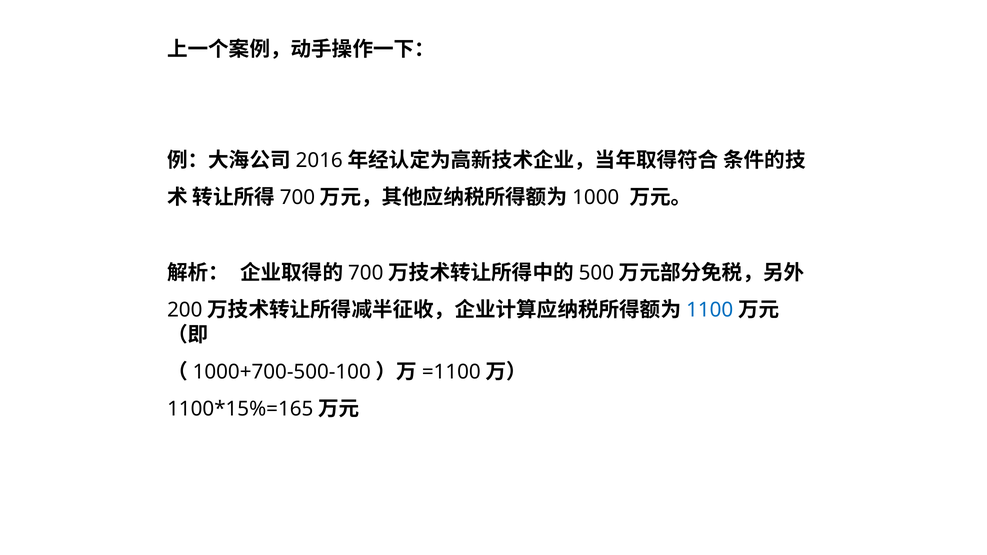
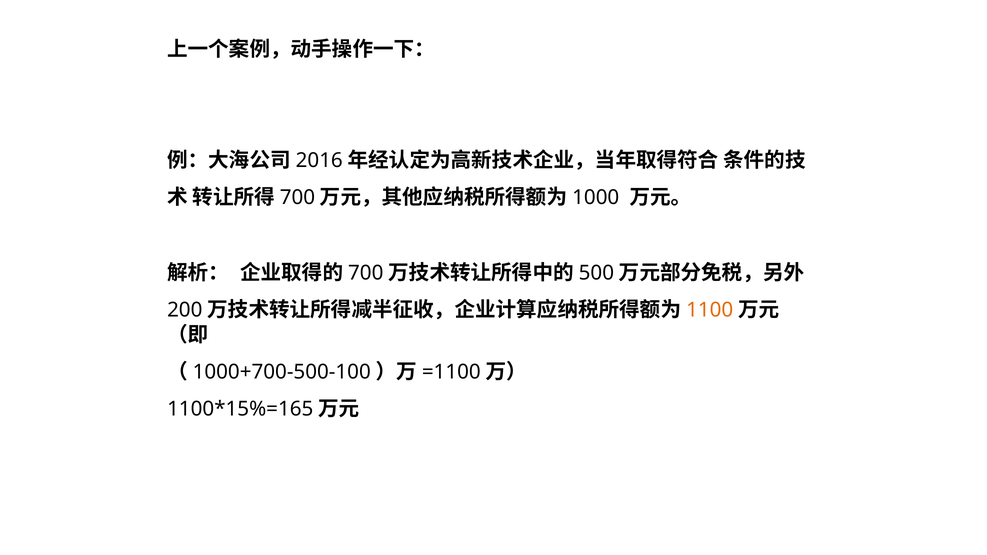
1100 colour: blue -> orange (710, 310)
